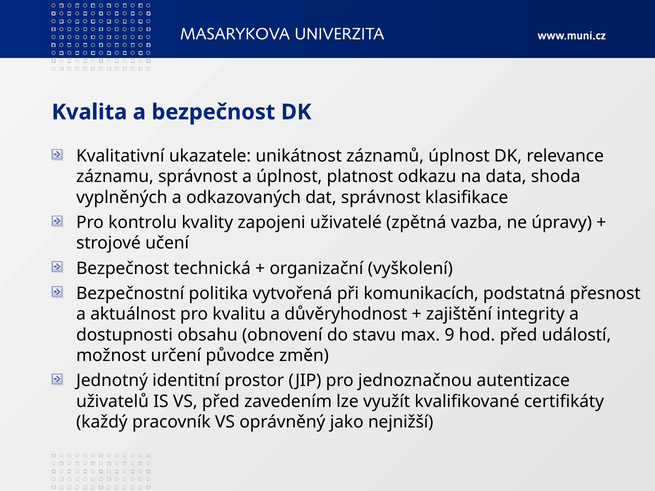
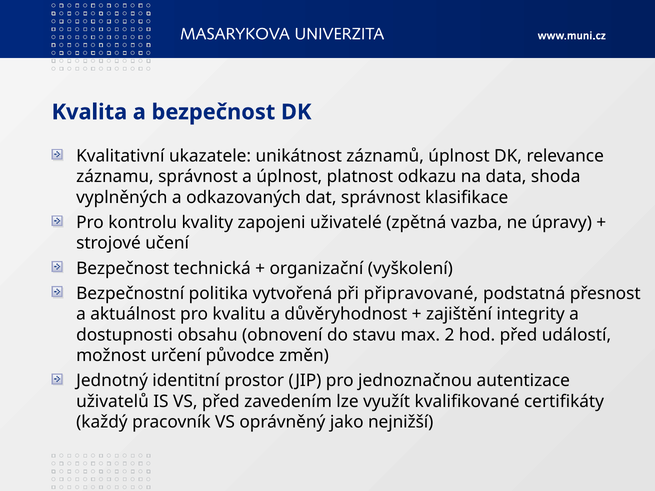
komunikacích: komunikacích -> připravované (421, 294)
9: 9 -> 2 (449, 335)
